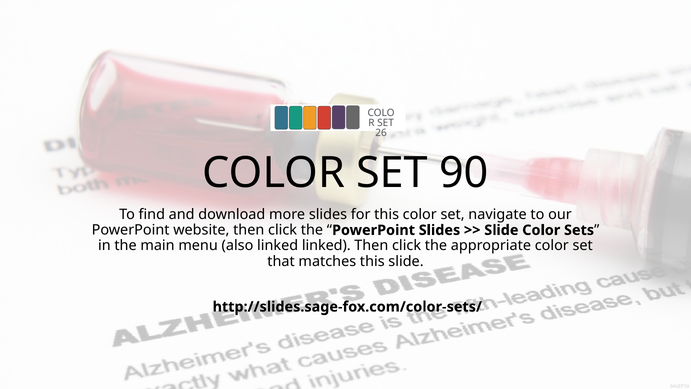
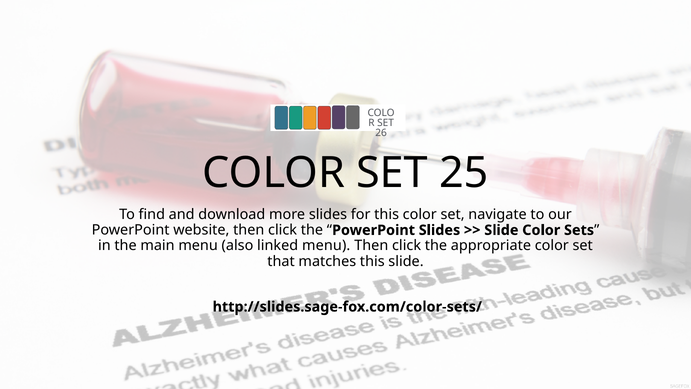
90: 90 -> 25 (464, 173)
linked linked: linked -> menu (326, 246)
